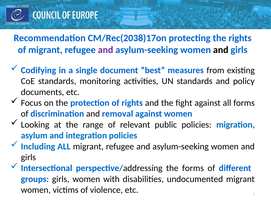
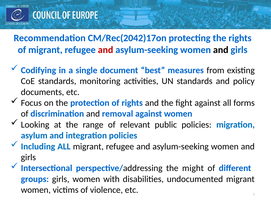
CM/Rec(2038)17on: CM/Rec(2038)17on -> CM/Rec(2042)17on (127, 38)
and colour: purple -> red (106, 50)
the forms: forms -> might (193, 168)
